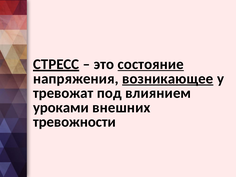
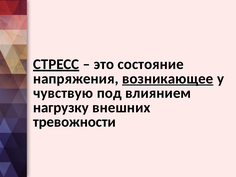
состояние underline: present -> none (151, 64)
тревожат: тревожат -> чувствую (63, 93)
уроками: уроками -> нагрузку (61, 107)
